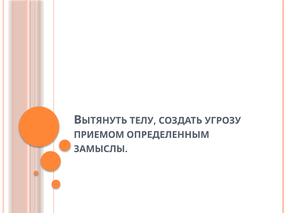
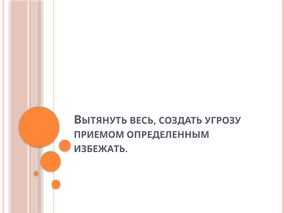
ТЕЛУ: ТЕЛУ -> ВЕСЬ (143, 121)
ЗАМЫСЛЫ: ЗАМЫСЛЫ -> ИЗБЕЖАТЬ (101, 149)
